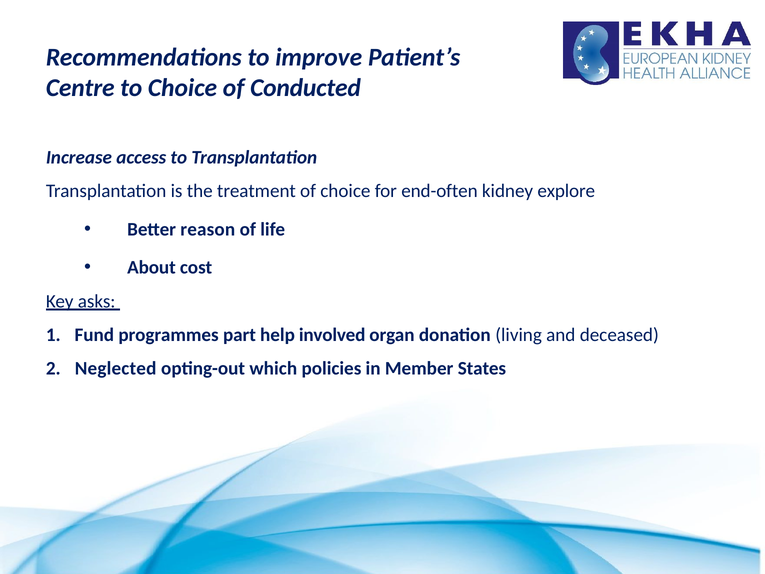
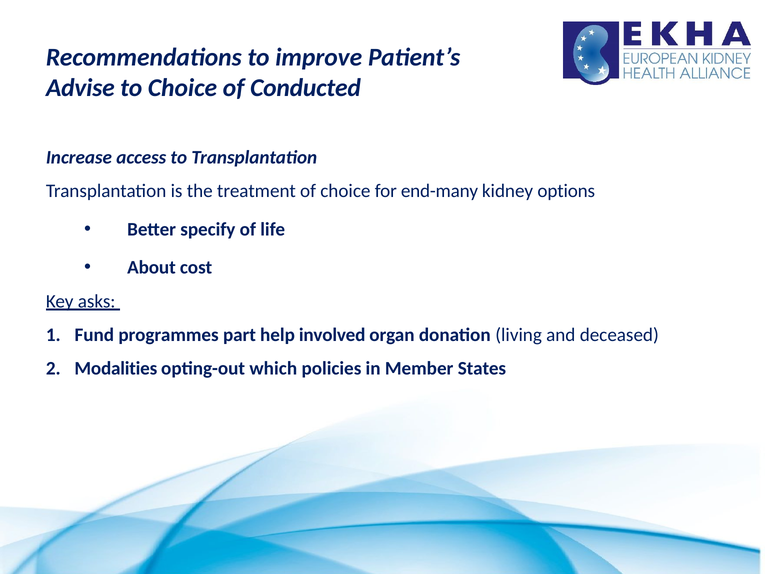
Centre: Centre -> Advise (80, 88)
end-often: end-often -> end-many (440, 191)
explore: explore -> options (566, 191)
reason: reason -> specify (208, 229)
Neglected: Neglected -> Modalities (116, 368)
